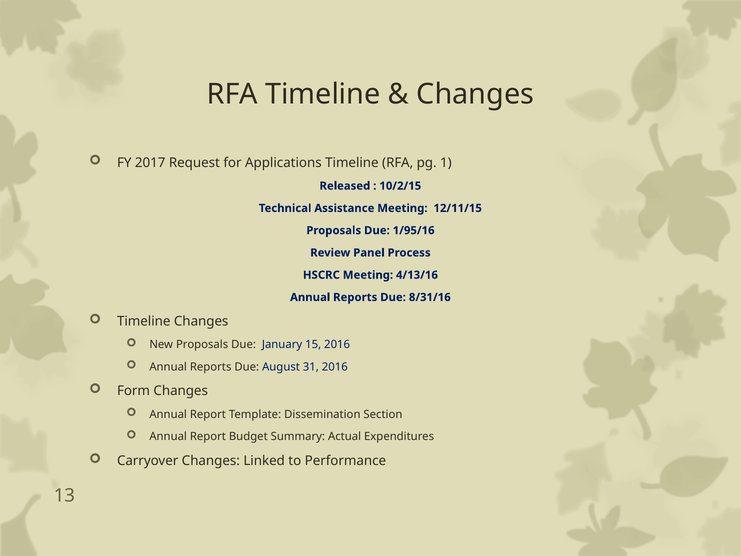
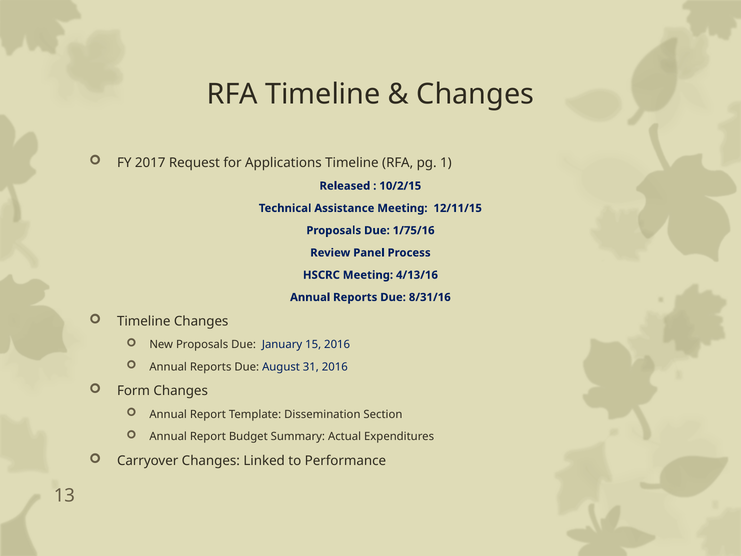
1/95/16: 1/95/16 -> 1/75/16 (414, 230)
